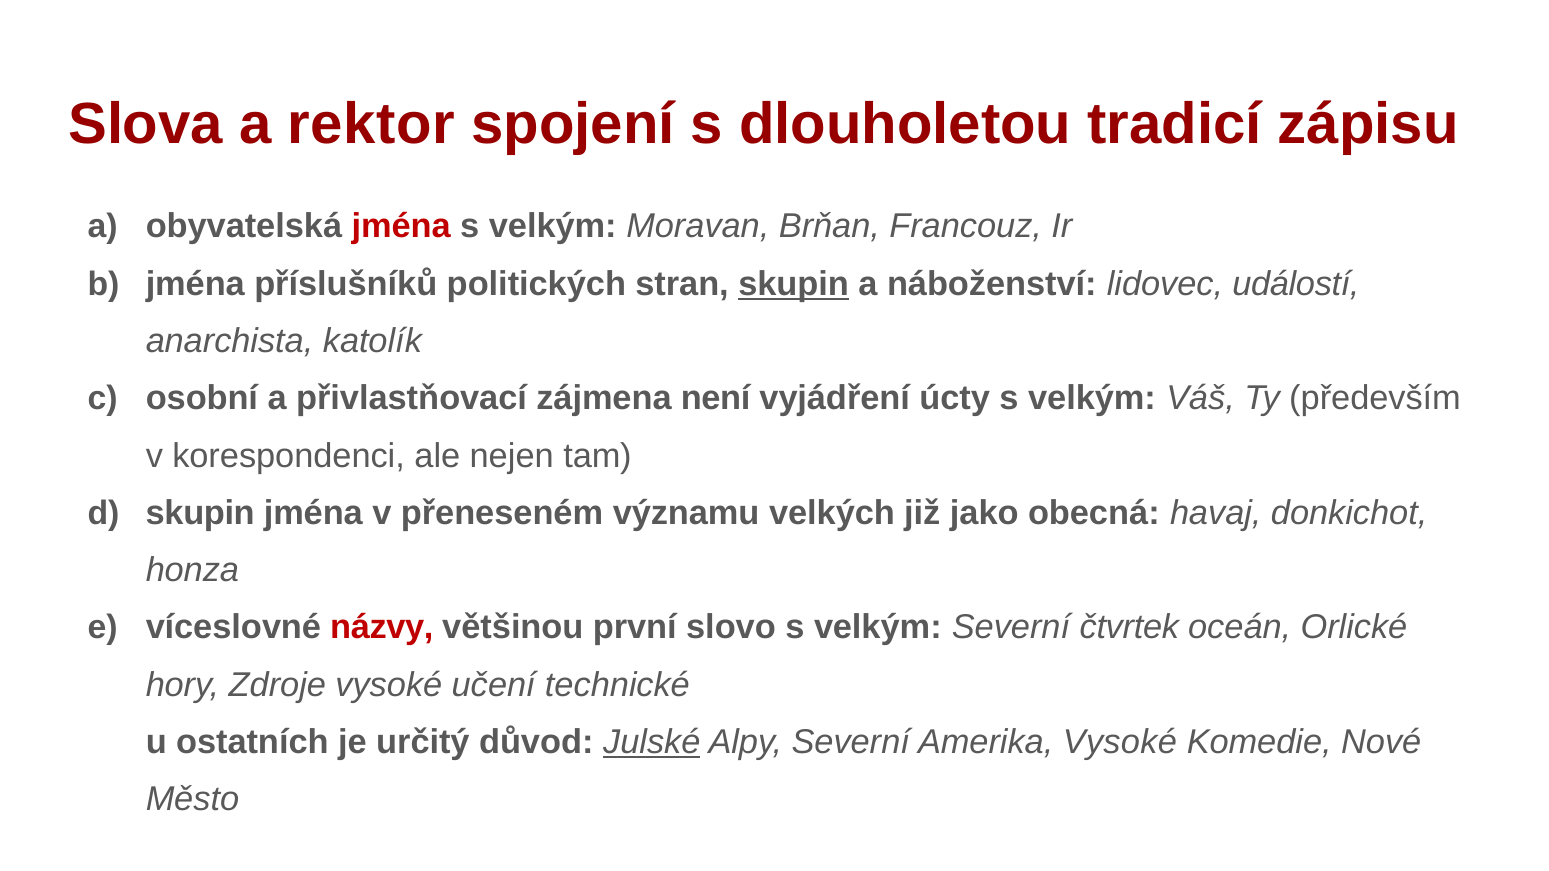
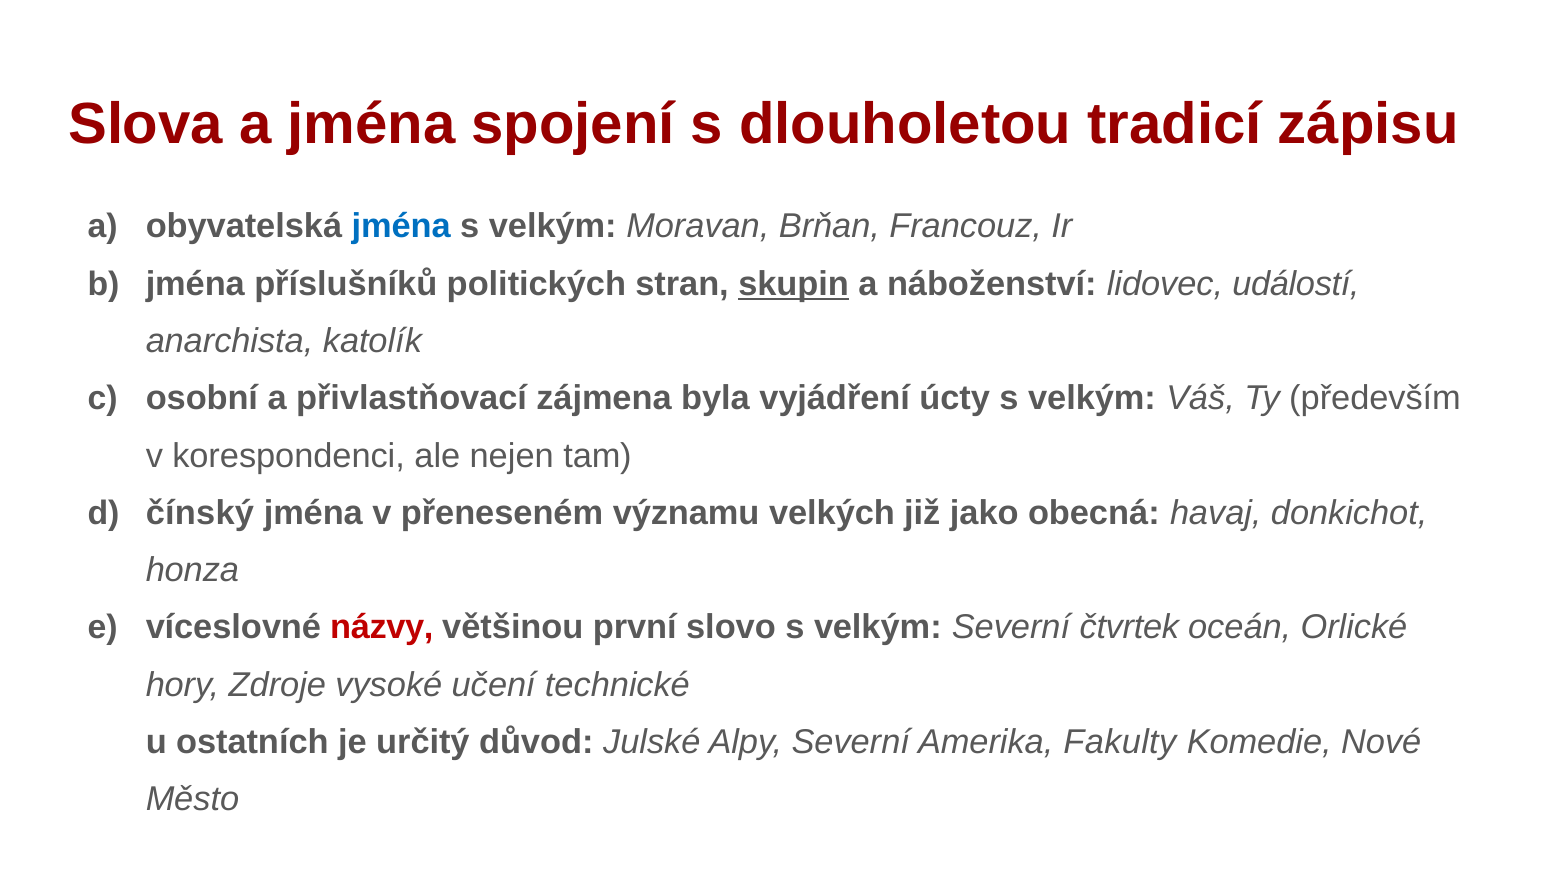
a rektor: rektor -> jména (372, 124)
jména colour: red -> blue (401, 227)
není: není -> byla (715, 399)
skupin: skupin -> čínský (200, 513)
Julské underline: present -> none (652, 743)
Amerika Vysoké: Vysoké -> Fakulty (1120, 743)
